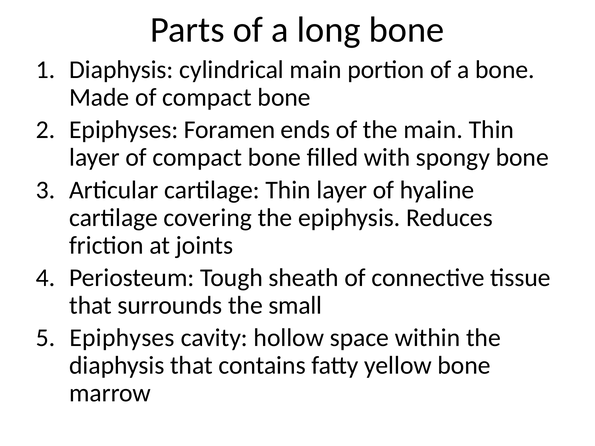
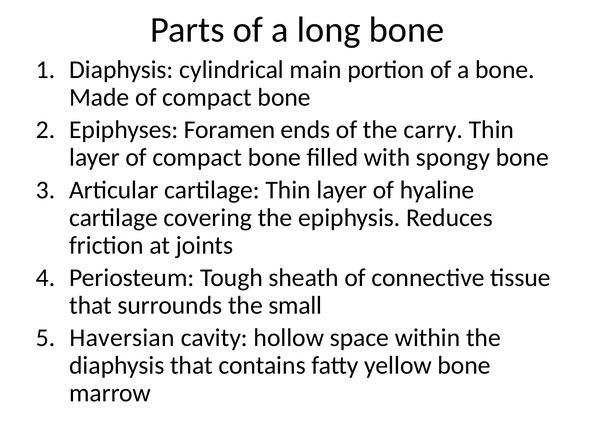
the main: main -> carry (433, 130)
Epiphyses: Epiphyses -> Haversian (122, 338)
